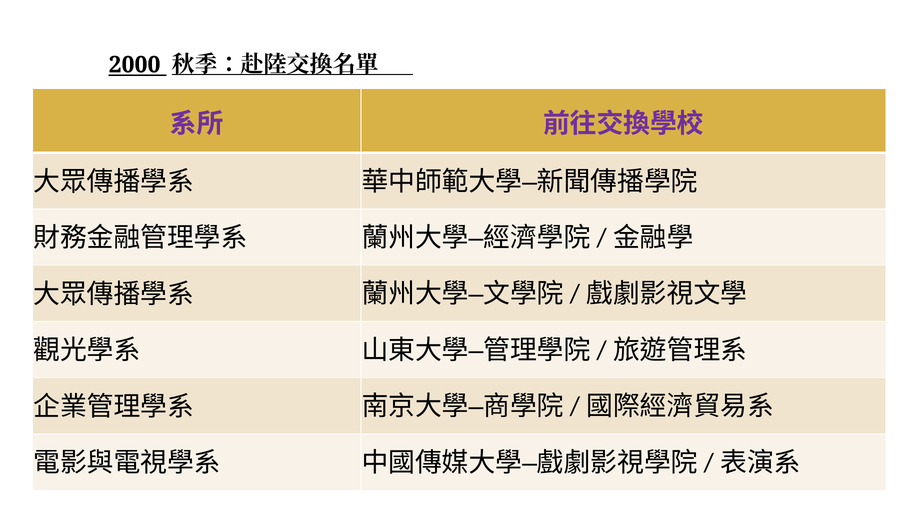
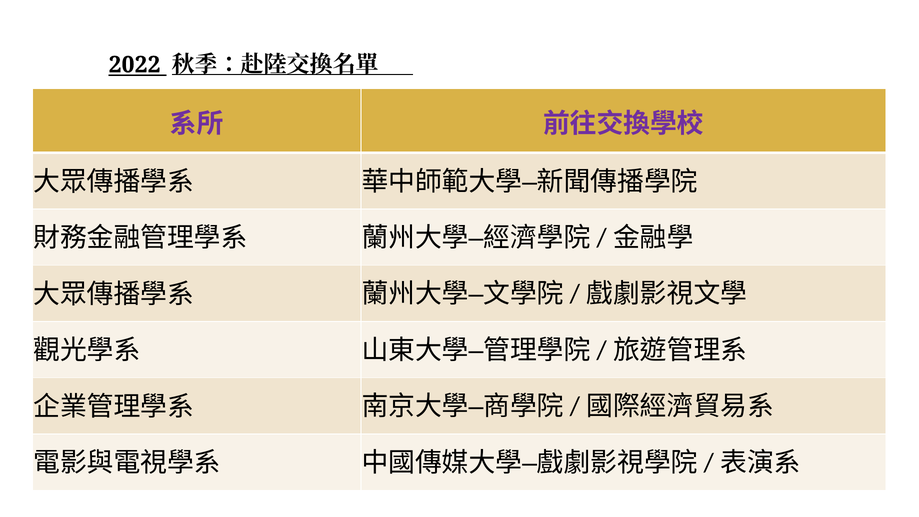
2000: 2000 -> 2022 (135, 65)
